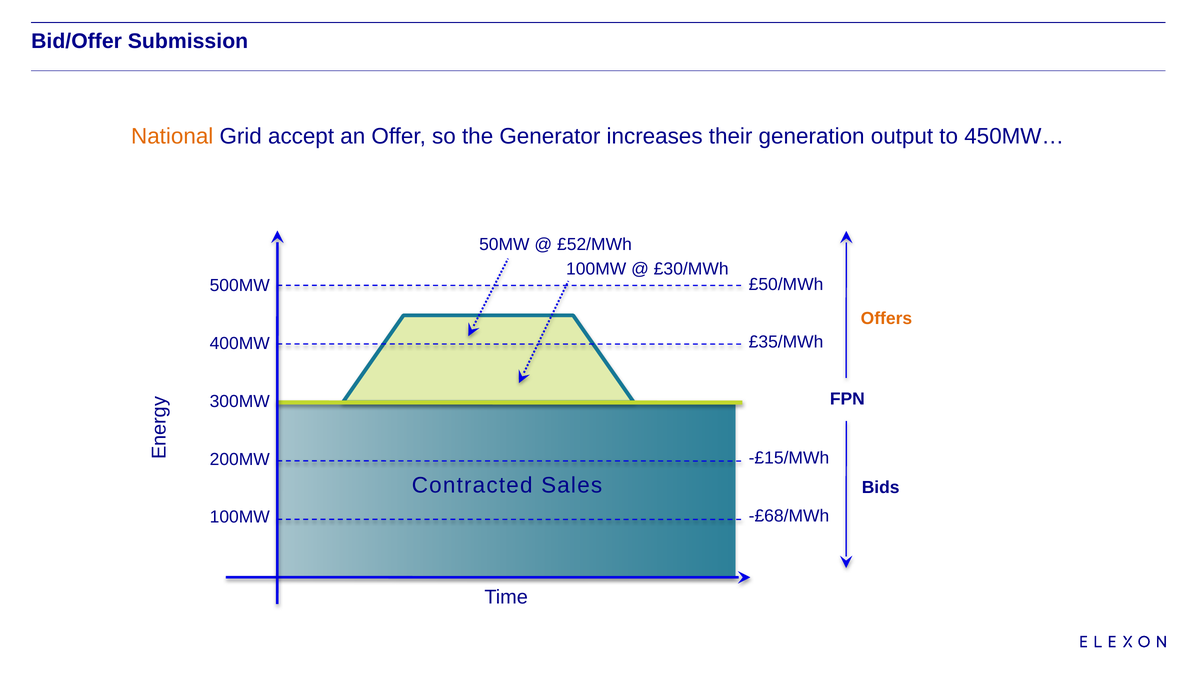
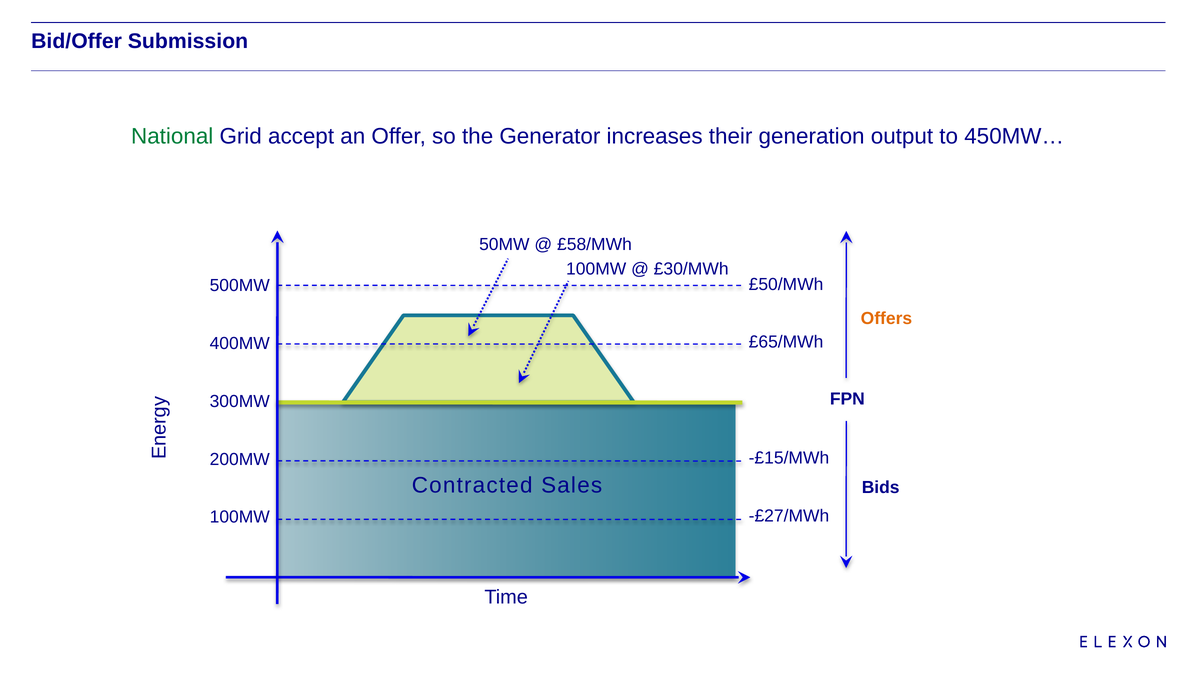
National colour: orange -> green (172, 137)
£52/MWh: £52/MWh -> £58/MWh (594, 245)
£35/MWh: £35/MWh -> £65/MWh (786, 342)
-£68/MWh: -£68/MWh -> -£27/MWh (789, 516)
